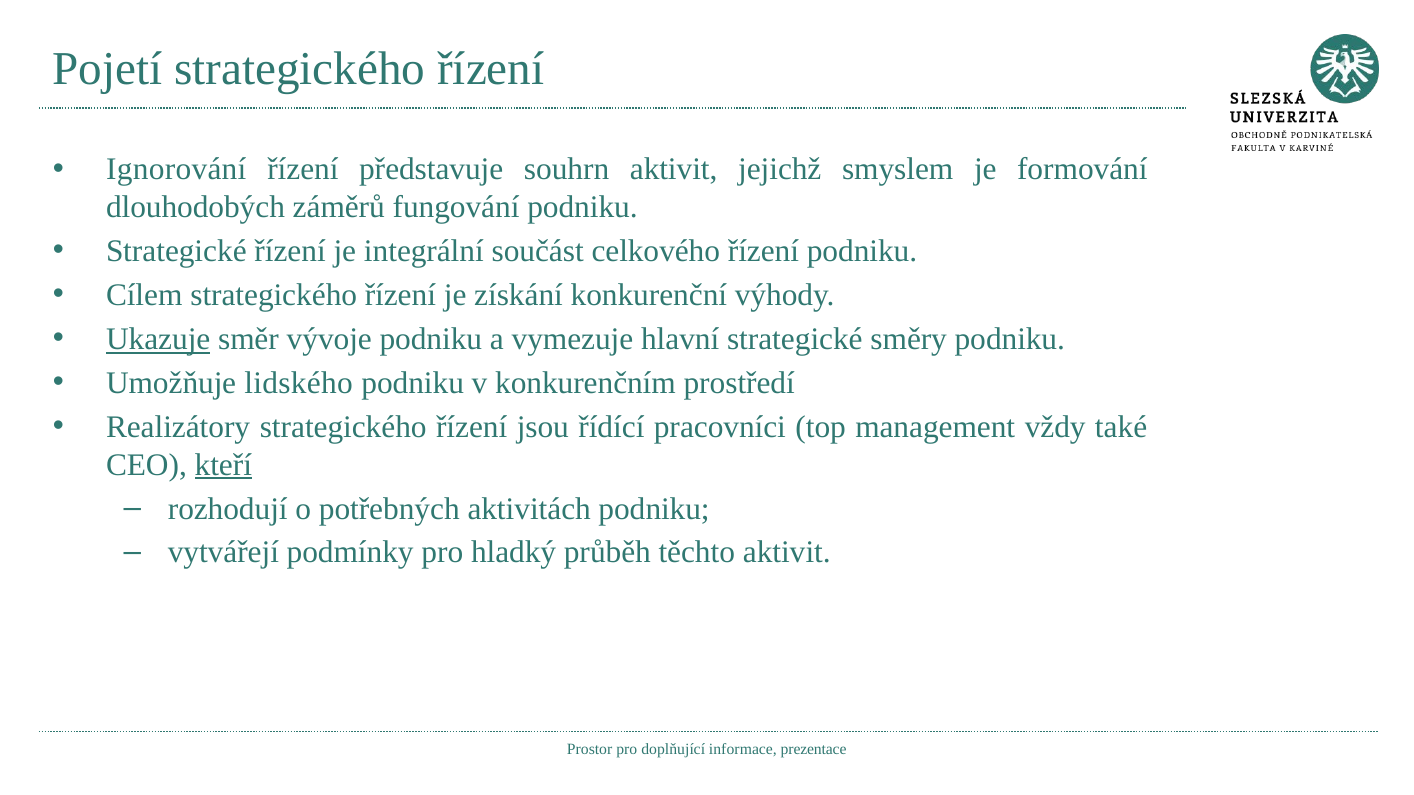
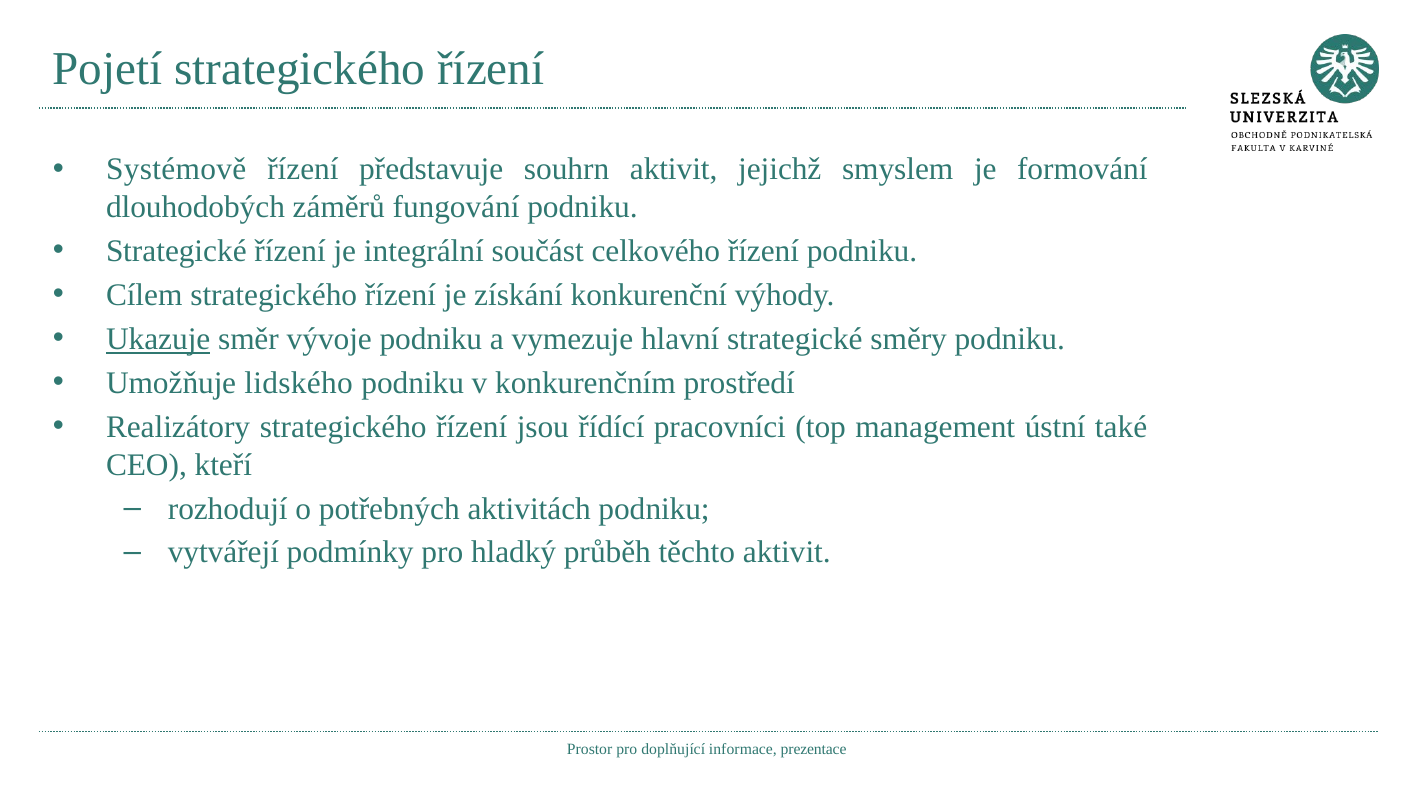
Ignorování: Ignorování -> Systémově (176, 170)
vždy: vždy -> ústní (1055, 427)
kteří underline: present -> none (223, 465)
